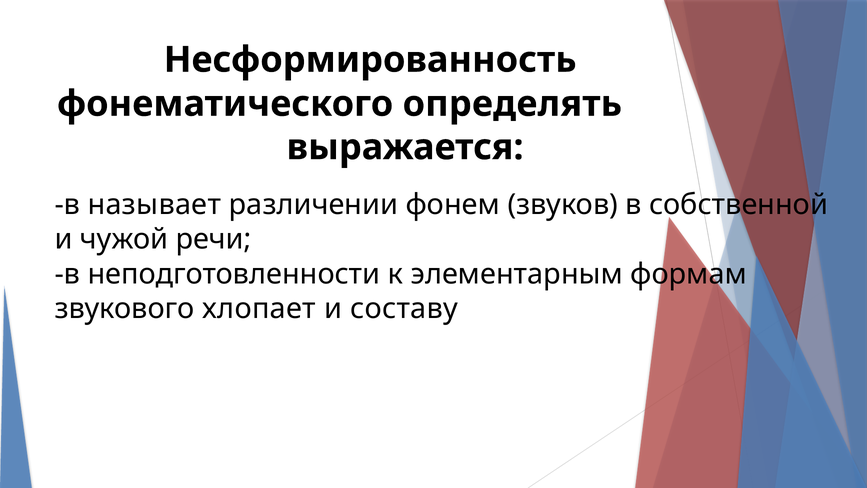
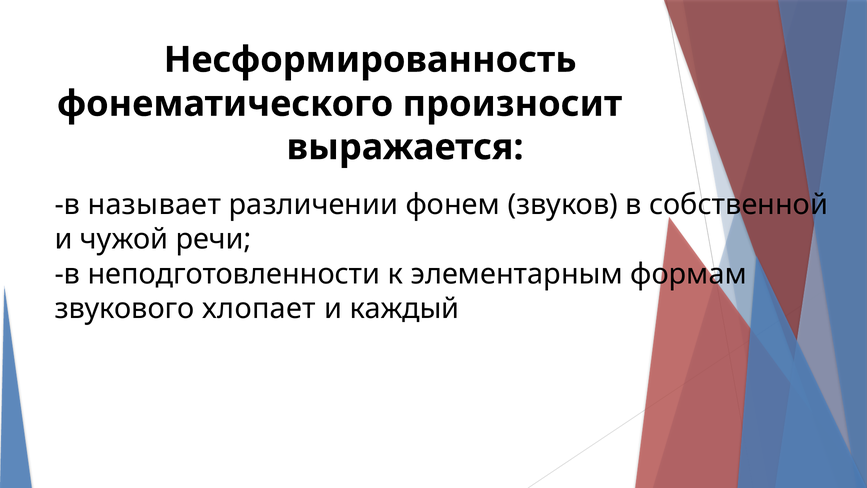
определять: определять -> произносит (512, 104)
составу: составу -> каждый (404, 309)
